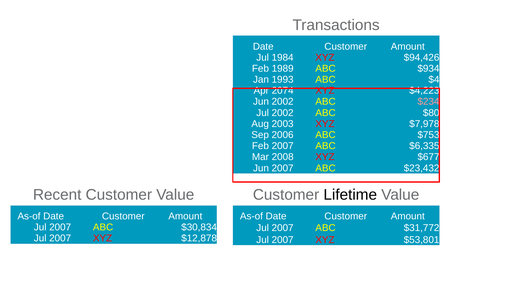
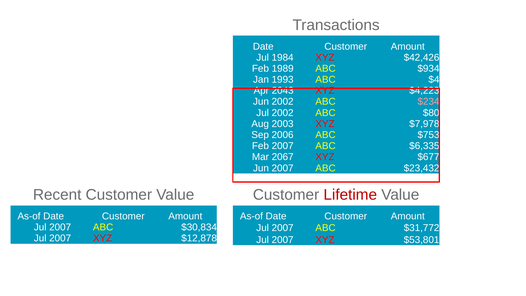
$94,426: $94,426 -> $42,426 (422, 57)
2074: 2074 -> 2043 (283, 91)
2008: 2008 -> 2067 (283, 157)
Lifetime colour: black -> red (350, 195)
